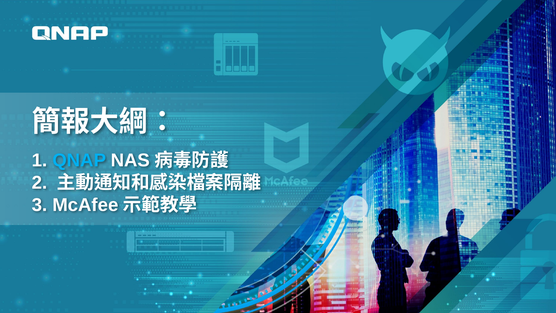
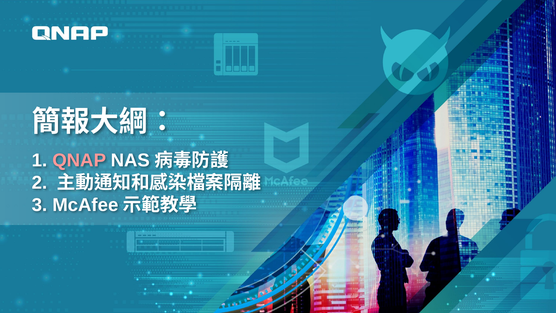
QNAP colour: light blue -> pink (79, 160)
